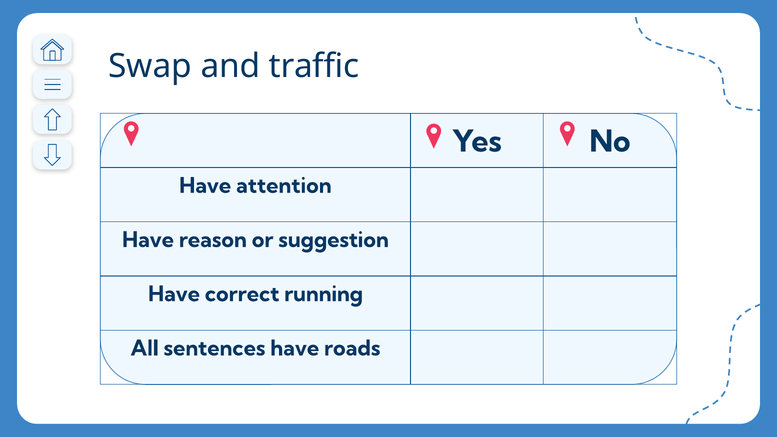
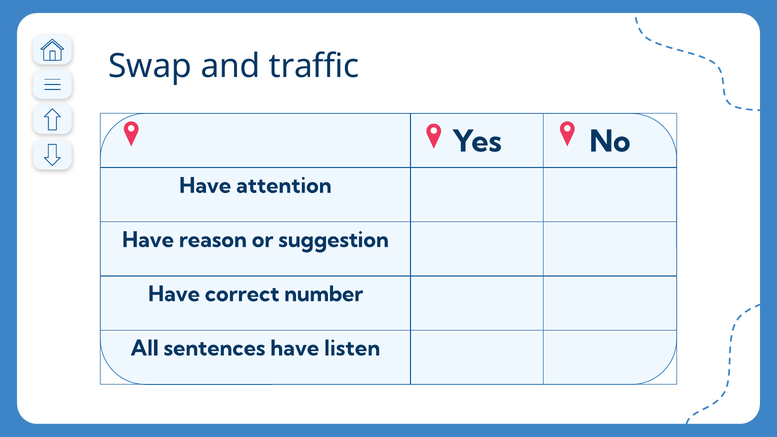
running: running -> number (324, 294)
roads: roads -> listen (352, 348)
